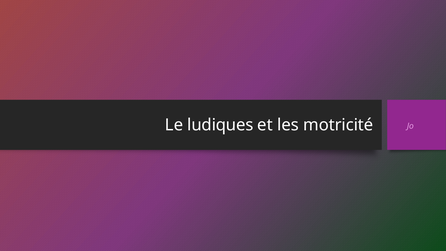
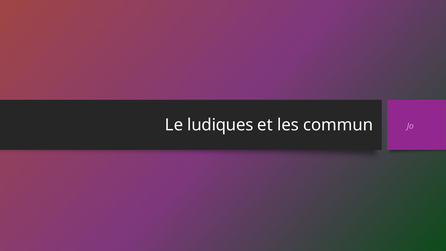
motricité: motricité -> commun (338, 125)
